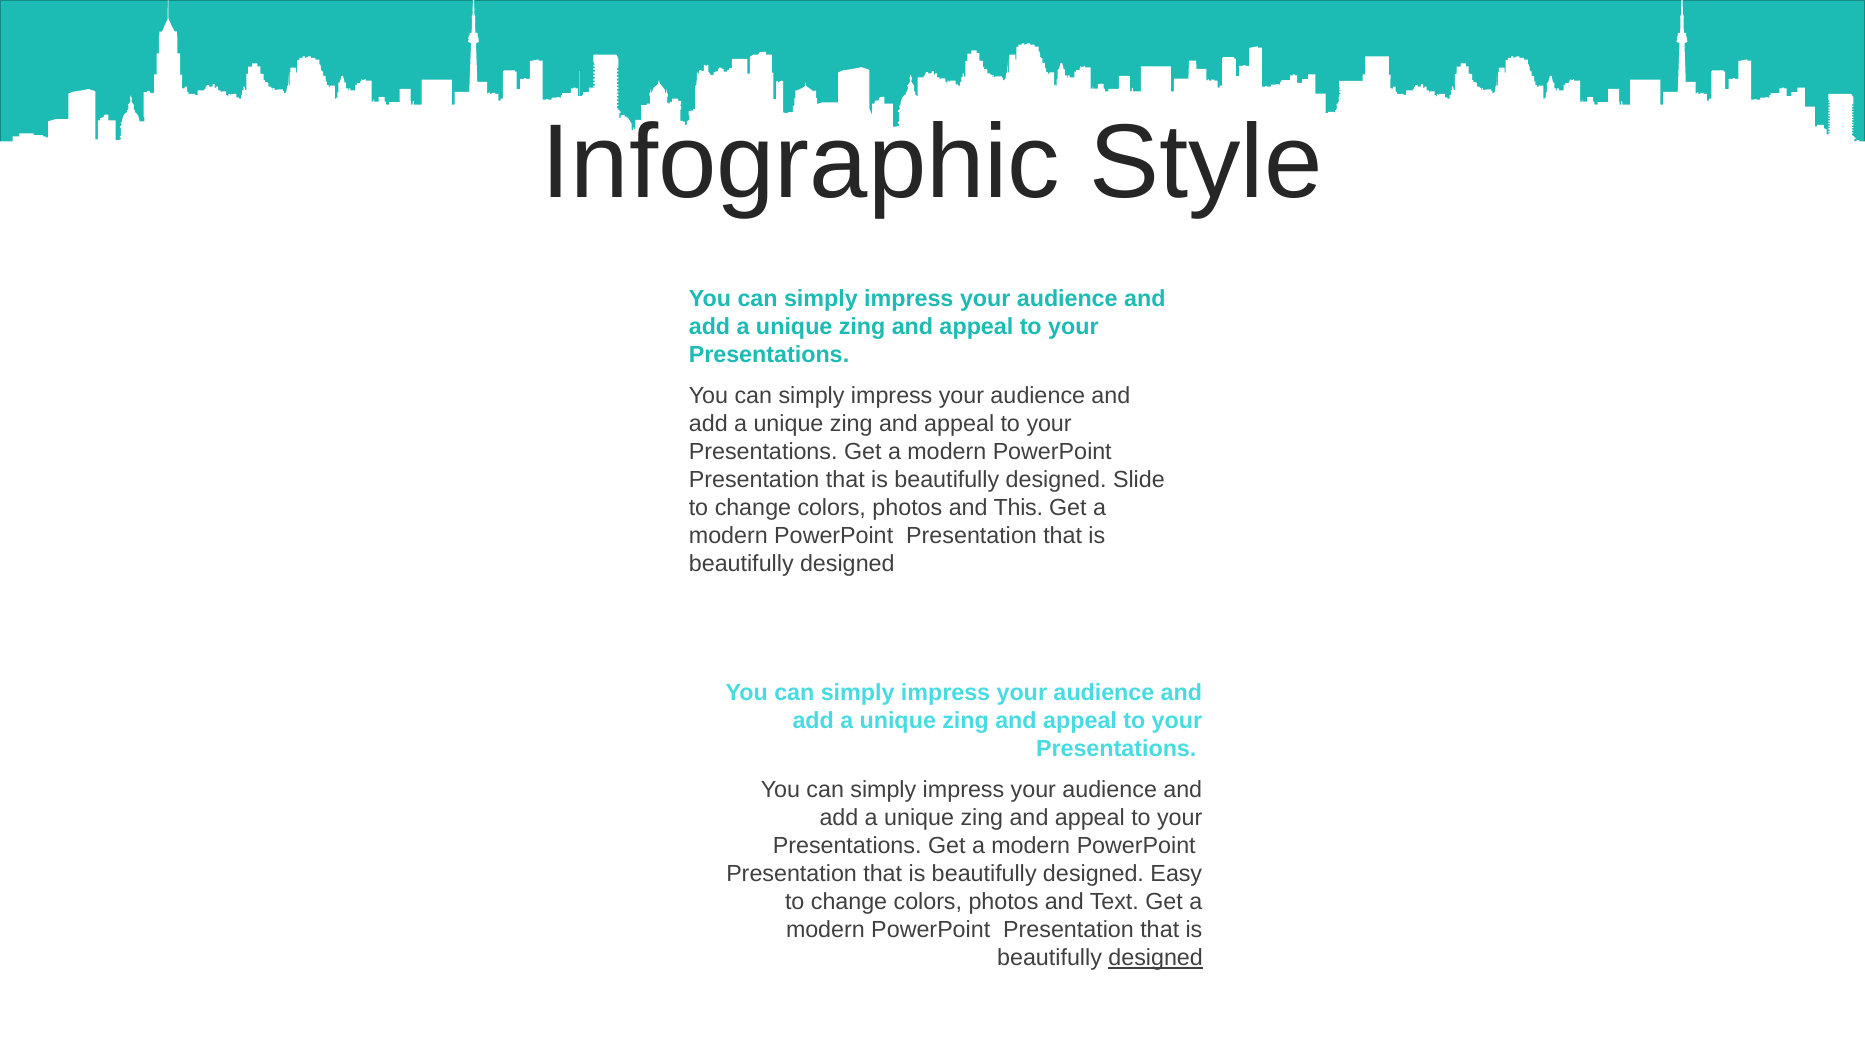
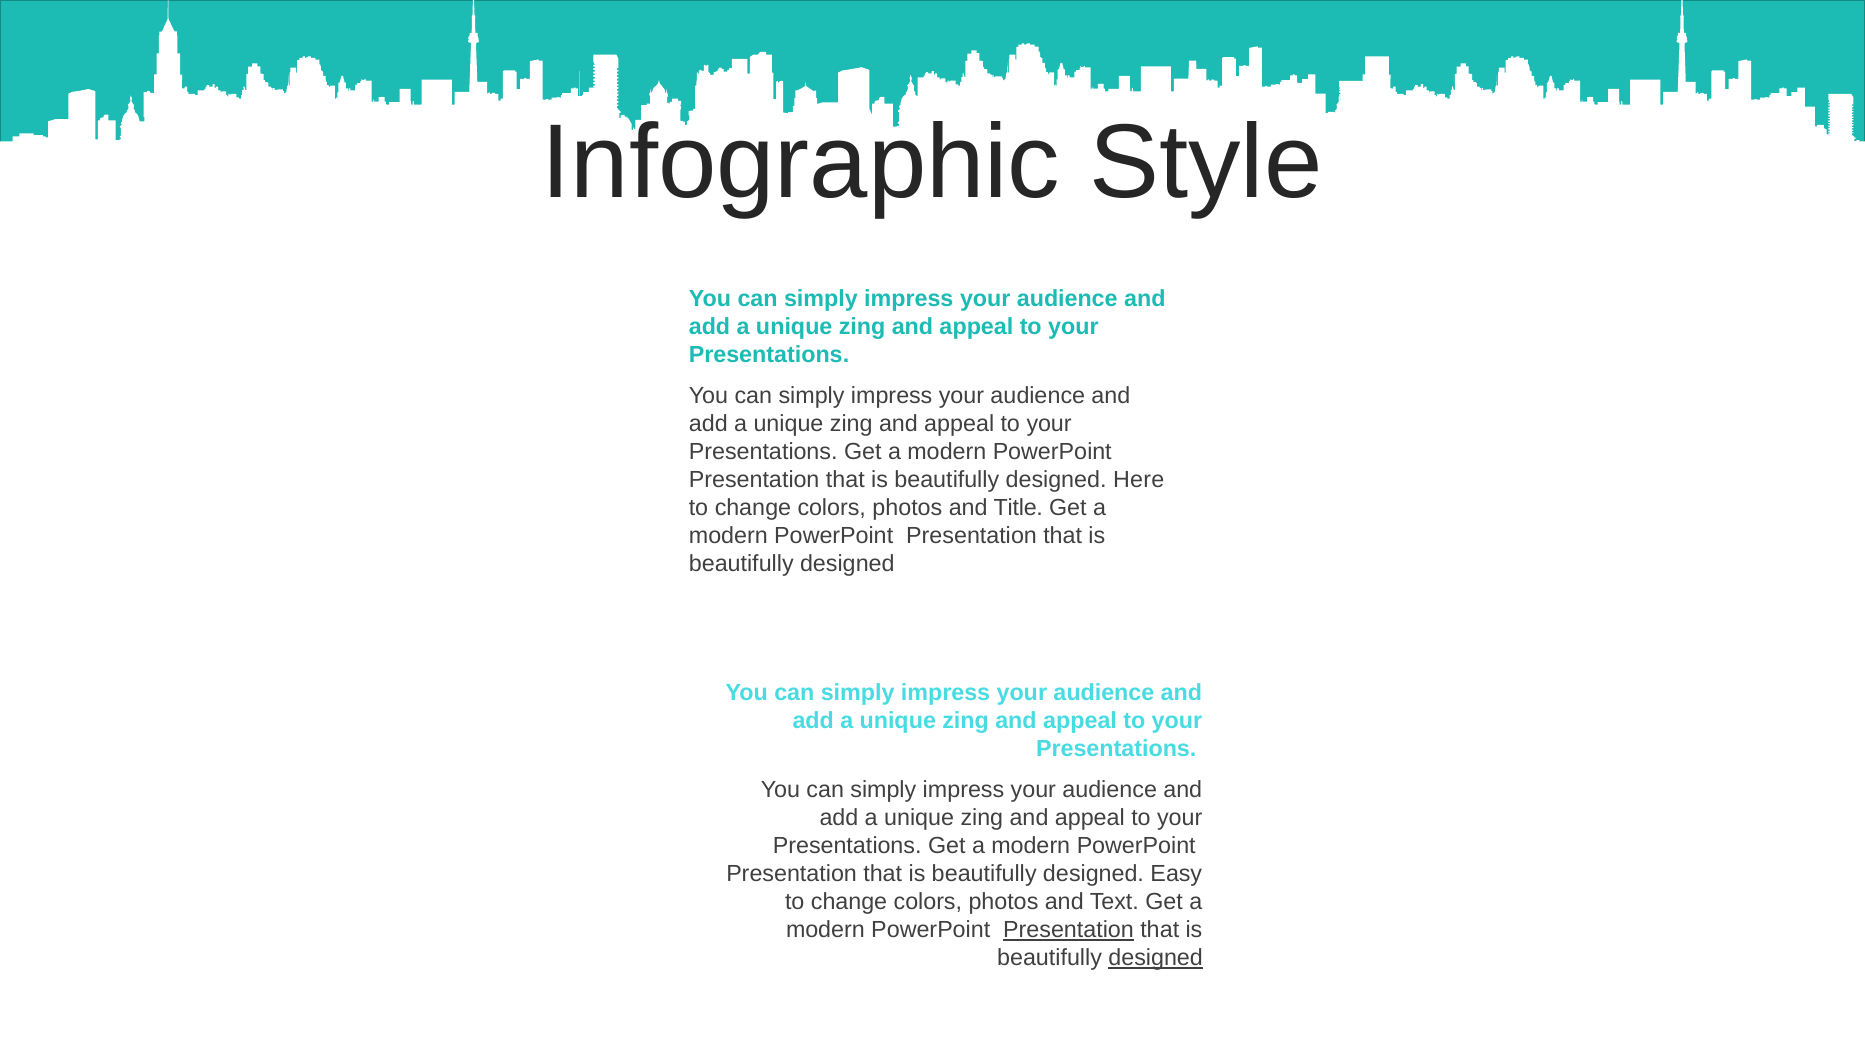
Slide: Slide -> Here (1139, 480)
This: This -> Title (1018, 508)
Presentation underline: none -> present (1069, 930)
